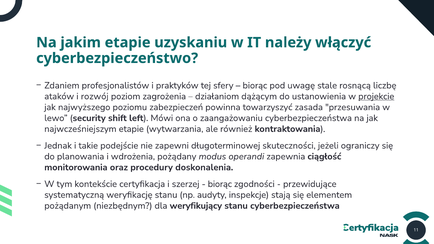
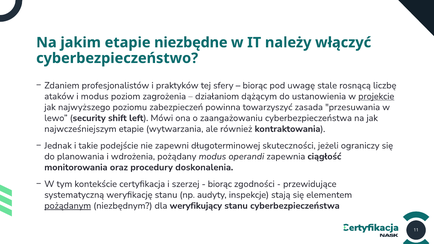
uzyskaniu: uzyskaniu -> niezbędne (191, 43)
i rozwój: rozwój -> modus (95, 96)
pożądanym underline: none -> present (68, 206)
